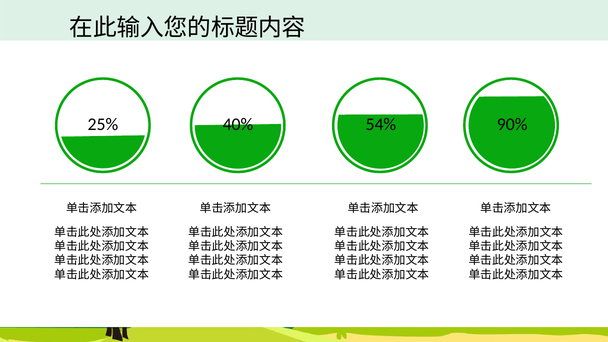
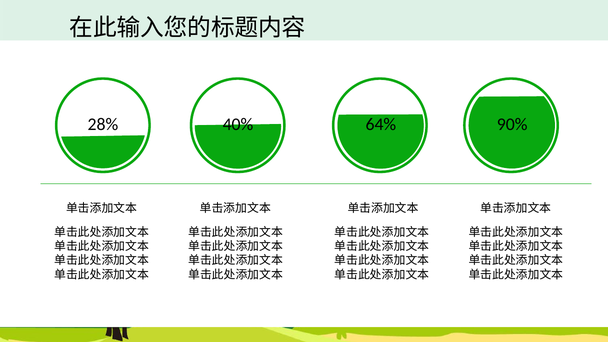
25%: 25% -> 28% (103, 124)
54%: 54% -> 64% (381, 124)
